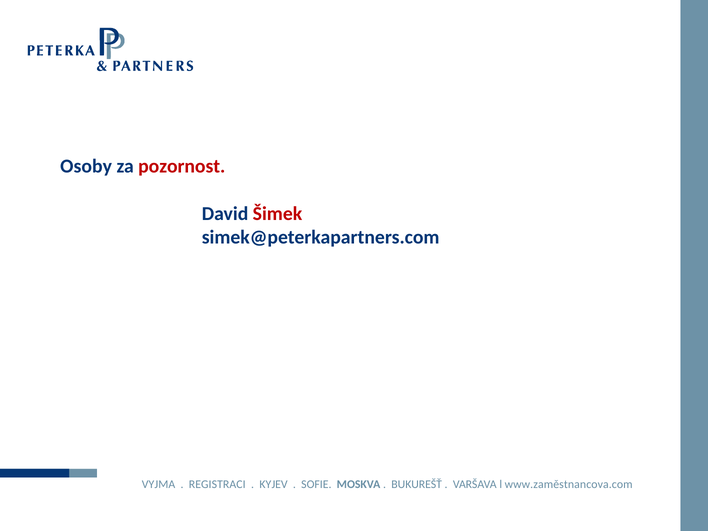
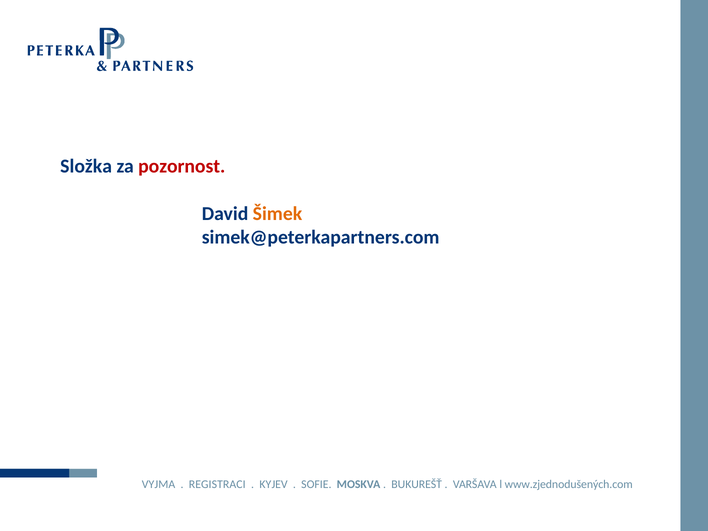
Osoby: Osoby -> Složka (86, 166)
Šimek colour: red -> orange (277, 214)
www.zaměstnancova.com: www.zaměstnancova.com -> www.zjednodušených.com (569, 484)
